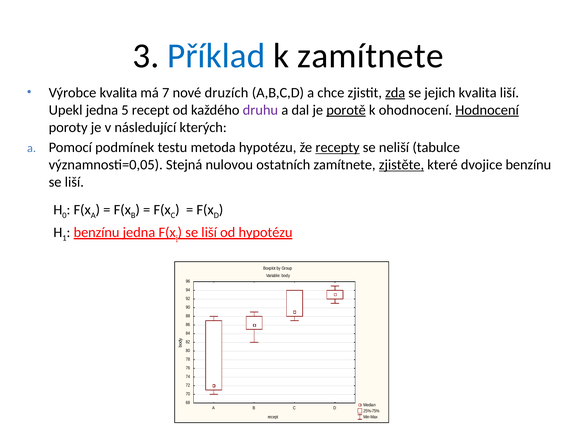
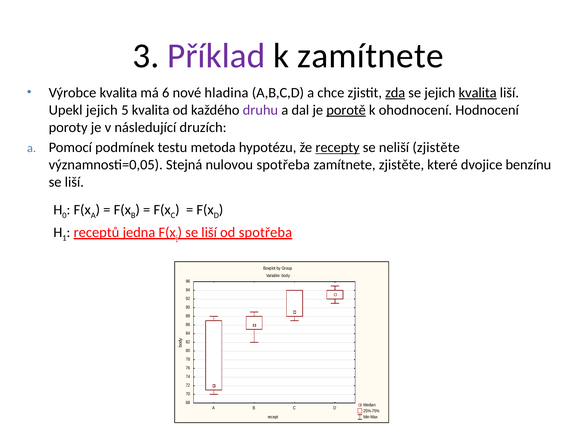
Příklad colour: blue -> purple (216, 56)
7: 7 -> 6 (166, 93)
druzích: druzích -> hladina (226, 93)
kvalita underline: none -> present (478, 93)
Upekl jedna: jedna -> jejich (102, 110)
5 recept: recept -> kvalita (151, 110)
Hodnocení underline: present -> none (487, 110)
kterých: kterých -> druzích (203, 127)
neliší tabulce: tabulce -> zjistěte (436, 147)
nulovou ostatních: ostatních -> spotřeba (283, 165)
zjistěte underline: present -> none (401, 165)
benzínu: benzínu -> receptů (96, 232)
od hypotézu: hypotézu -> spotřeba (265, 232)
